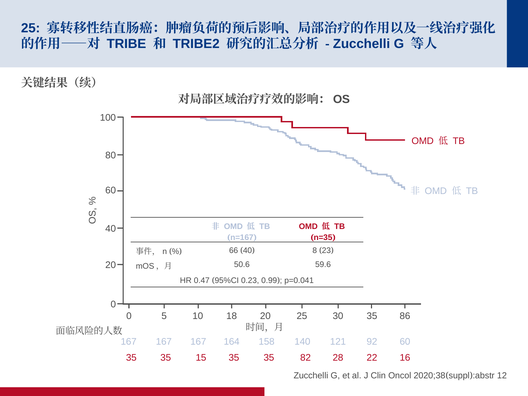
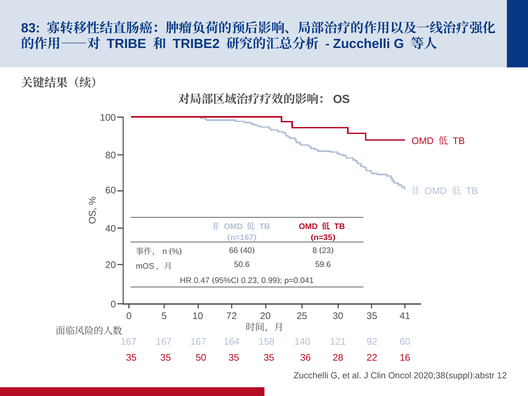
25: 25 -> 83 (31, 28)
18: 18 -> 72 (232, 316)
86: 86 -> 41 (405, 316)
15: 15 -> 50 (201, 358)
82: 82 -> 36 (306, 358)
